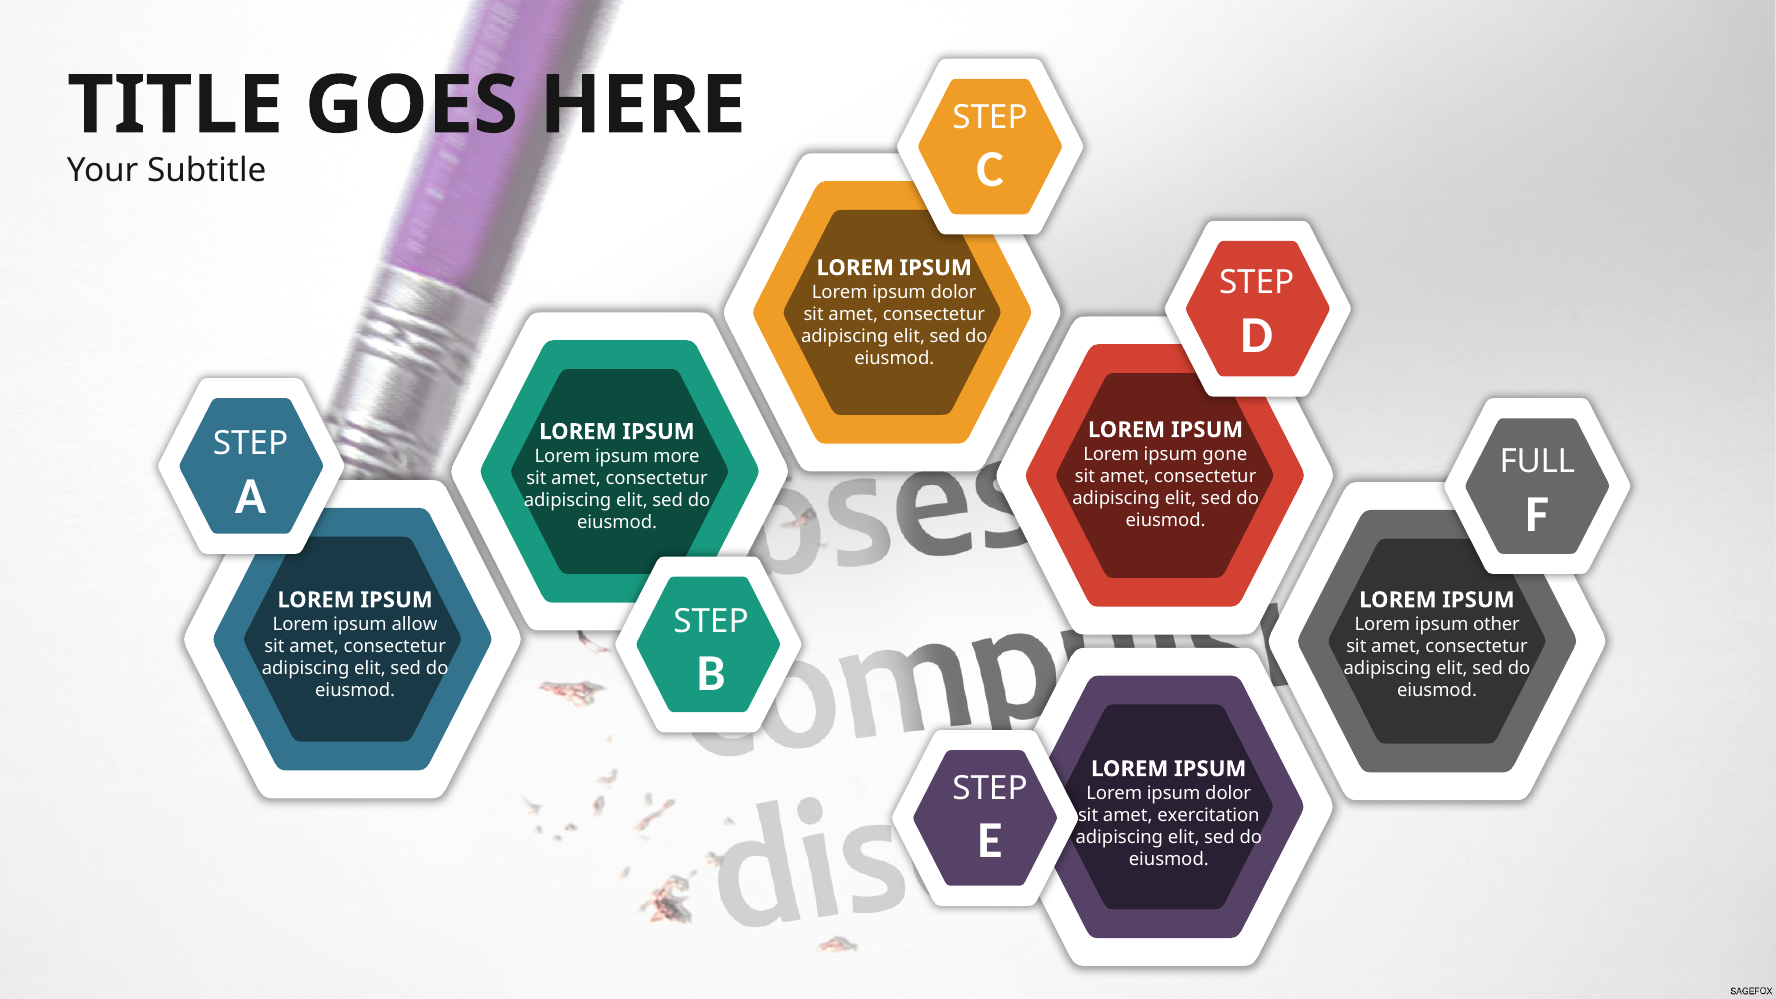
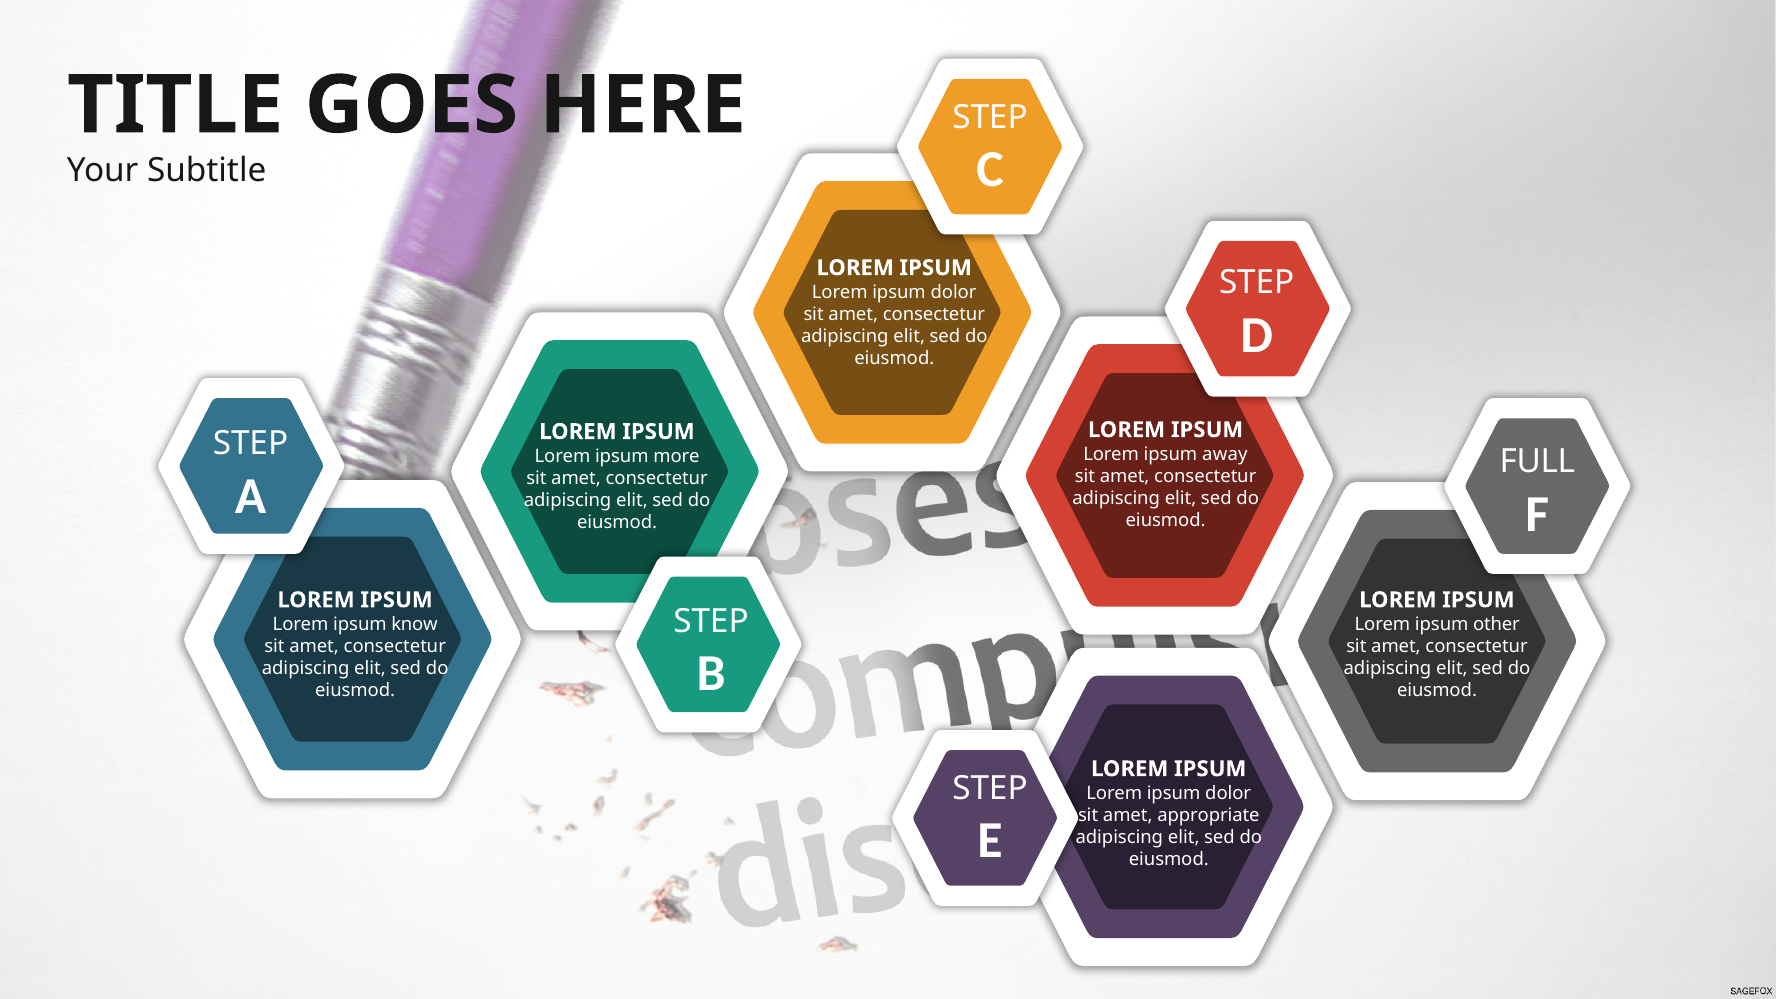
gone: gone -> away (1225, 454)
allow: allow -> know (415, 624)
exercitation: exercitation -> appropriate (1208, 815)
